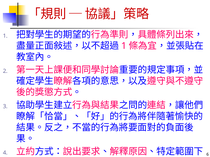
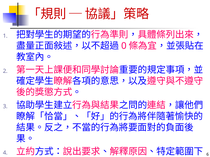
1: 1 -> 0 (124, 46)
